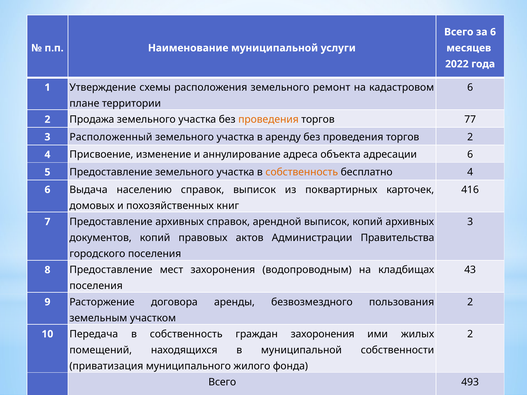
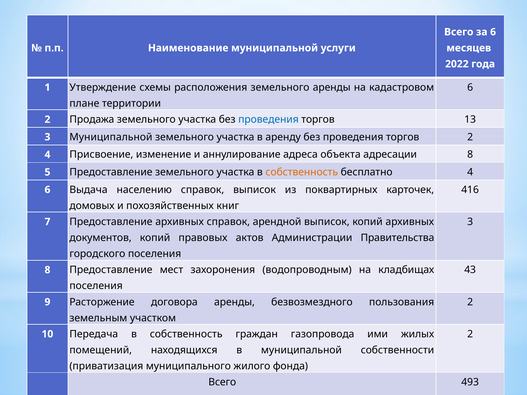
земельного ремонт: ремонт -> аренды (332, 87)
проведения colour: orange -> blue (268, 120)
77: 77 -> 13 (470, 120)
3 Расположенный: Расположенный -> Муниципальной (111, 137)
адресации 6: 6 -> 8 (470, 155)
граждан захоронения: захоронения -> газопровода (323, 334)
